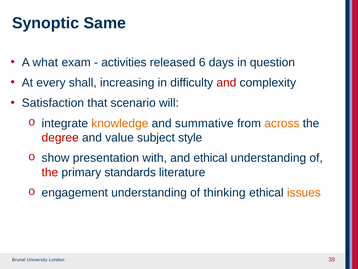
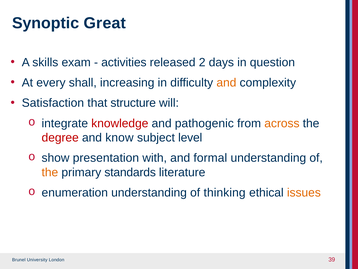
Same: Same -> Great (105, 23)
what: what -> skills (45, 62)
6: 6 -> 2 (202, 62)
and colour: red -> orange (226, 83)
scenario: scenario -> structure (133, 103)
knowledge colour: orange -> red (120, 123)
summative: summative -> pathogenic (204, 123)
value: value -> know (119, 137)
style: style -> level (190, 137)
and ethical: ethical -> formal (210, 158)
the colour: red -> orange (50, 172)
engagement: engagement -> enumeration (75, 192)
